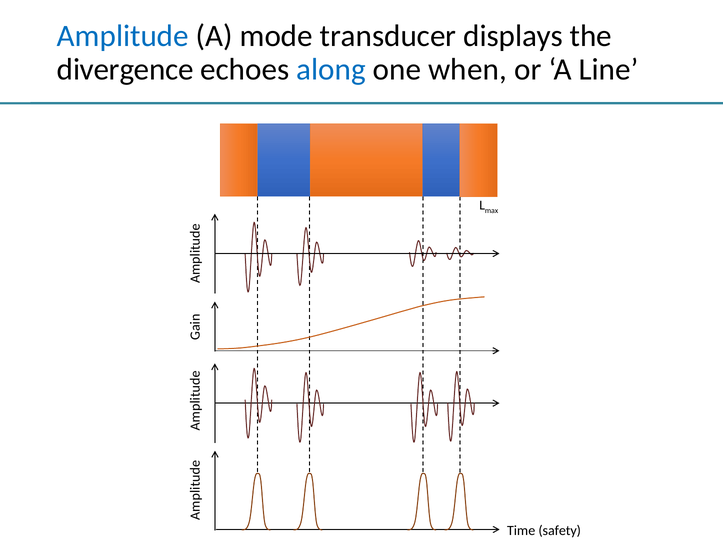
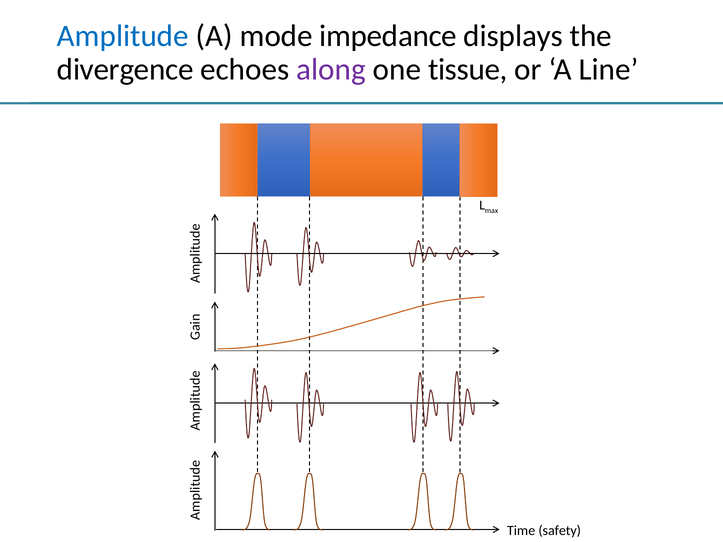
transducer: transducer -> impedance (388, 36)
along colour: blue -> purple (331, 70)
when: when -> tissue (468, 70)
